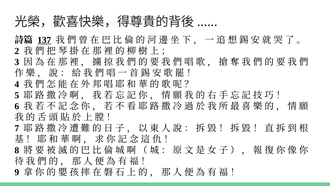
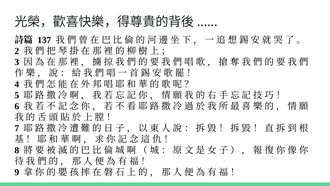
137 underline: present -> none (44, 40)
